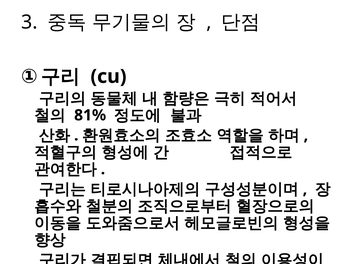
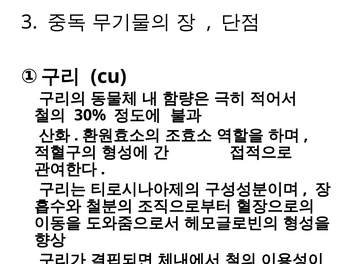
81%: 81% -> 30% (90, 115)
